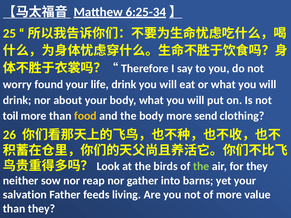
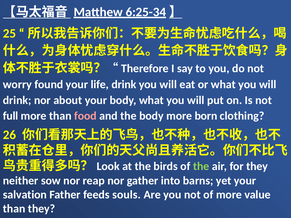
toil: toil -> full (11, 116)
food colour: yellow -> pink (85, 116)
send: send -> born (206, 116)
living: living -> souls (127, 195)
